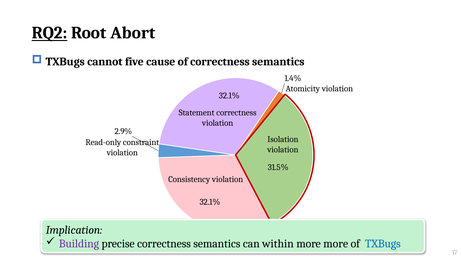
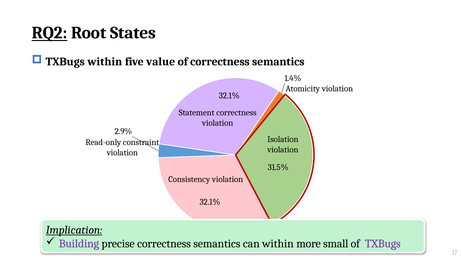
Abort: Abort -> States (133, 33)
TXBugs cannot: cannot -> within (105, 62)
cause: cause -> value (161, 62)
Implication underline: none -> present (74, 230)
more more: more -> small (336, 244)
TXBugs colour: blue -> purple (383, 244)
